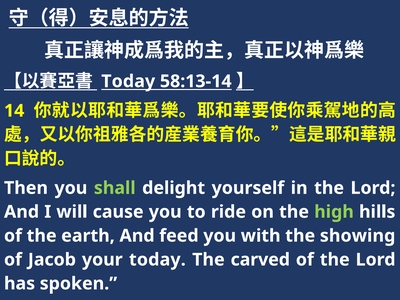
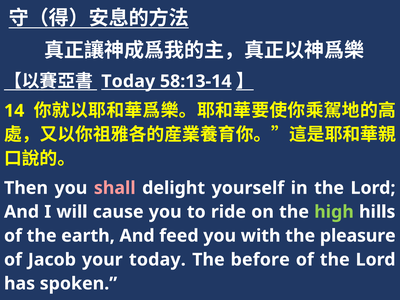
shall colour: light green -> pink (115, 188)
showing: showing -> pleasure (358, 236)
carved: carved -> before (260, 260)
